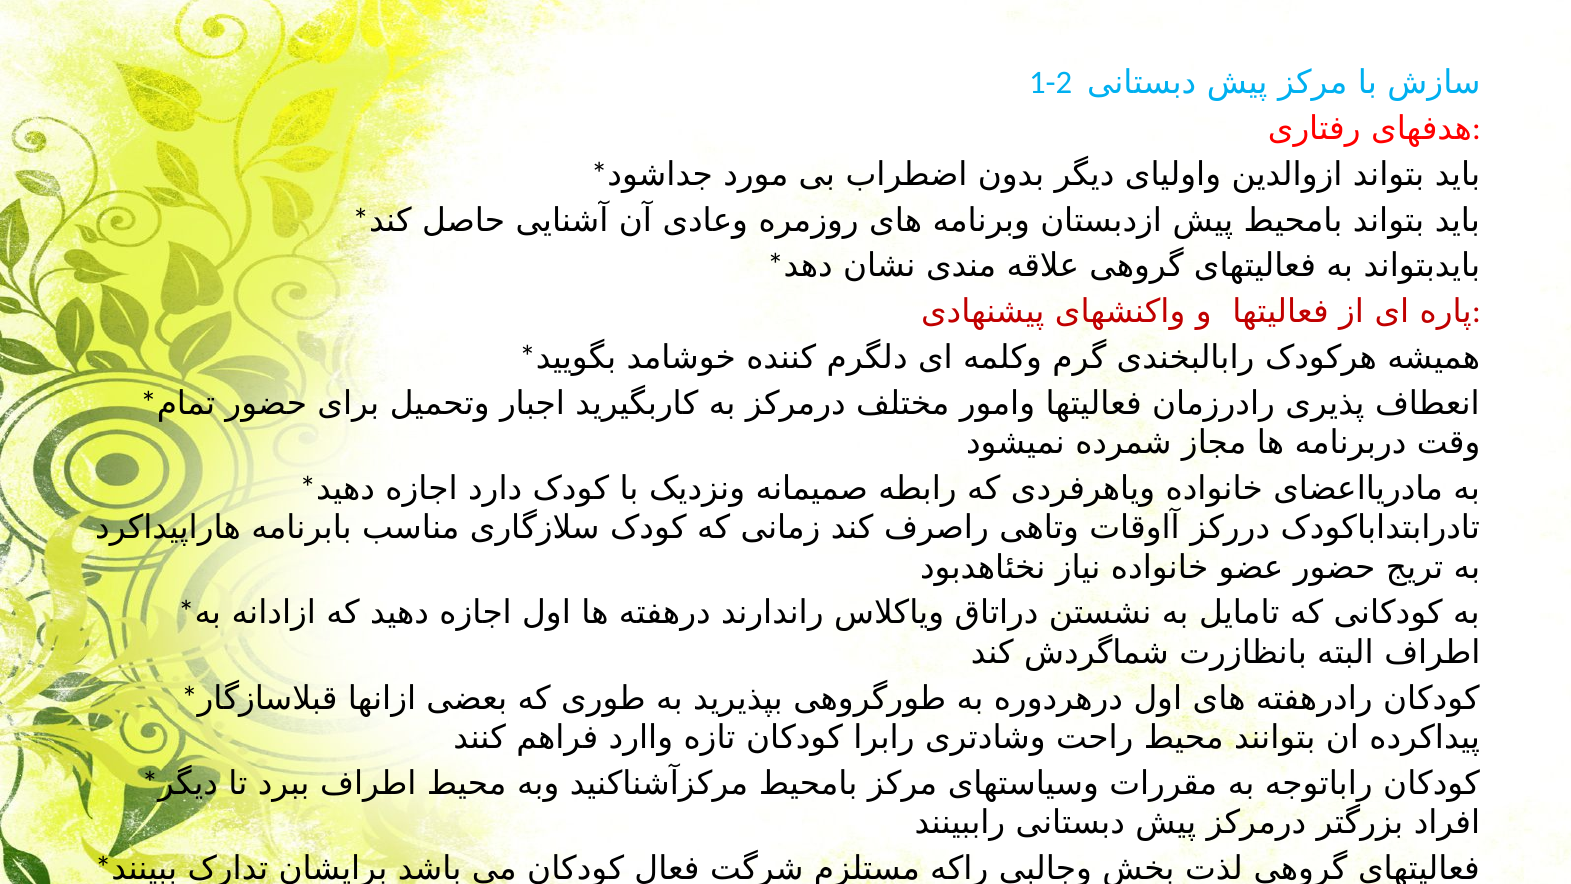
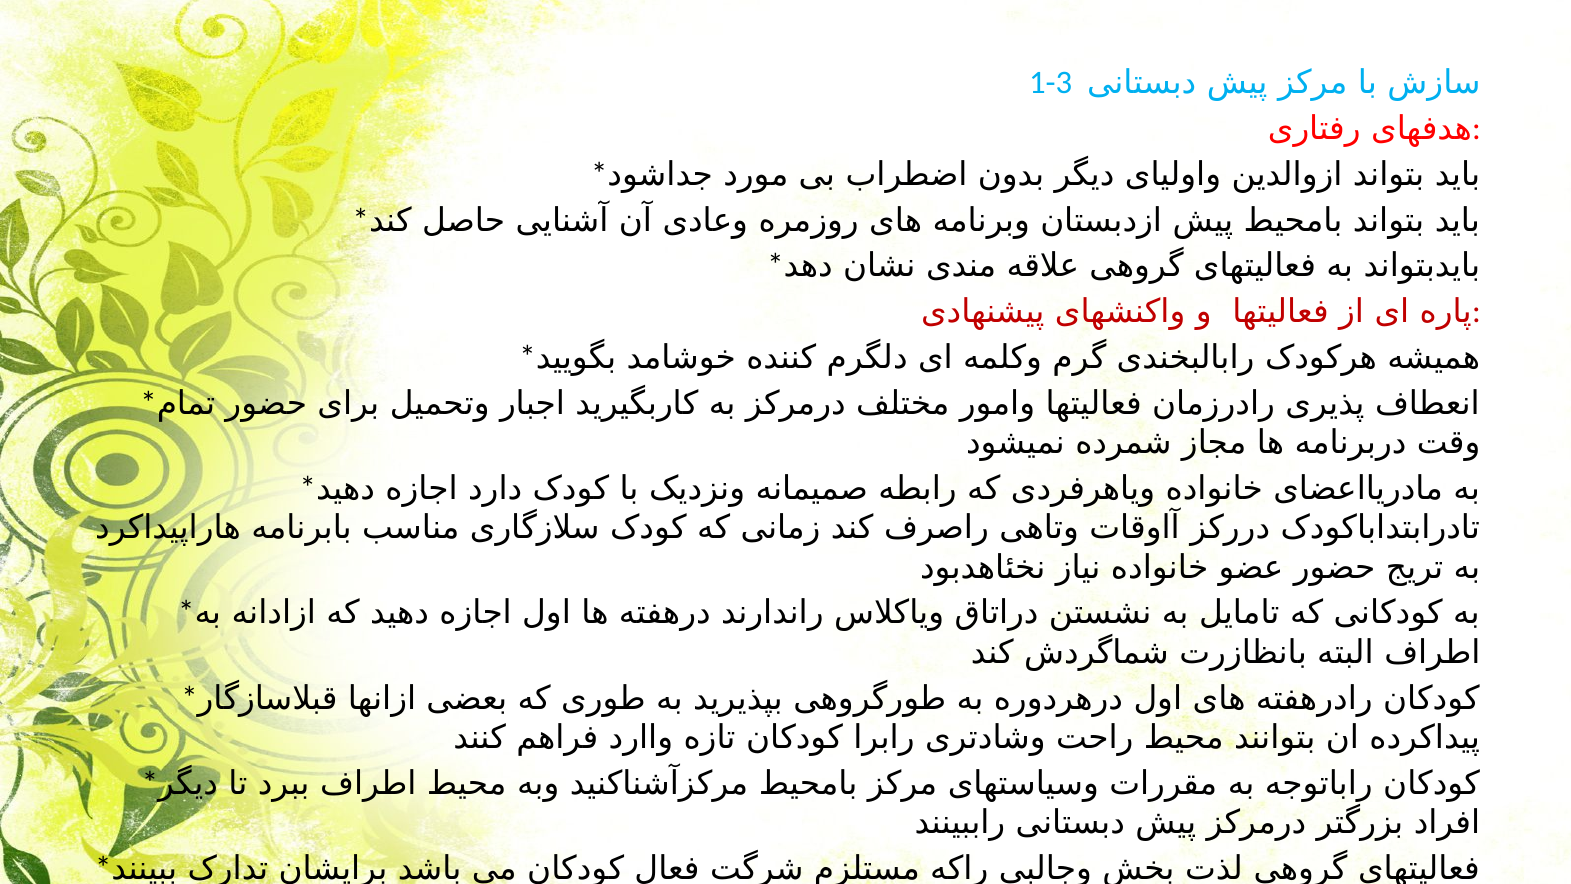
1-2: 1-2 -> 1-3 (1051, 83)
